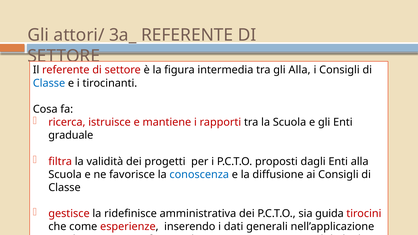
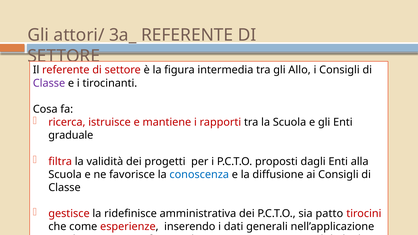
gli Alla: Alla -> Allo (300, 70)
Classe colour: blue -> purple (49, 83)
guida: guida -> patto (329, 214)
